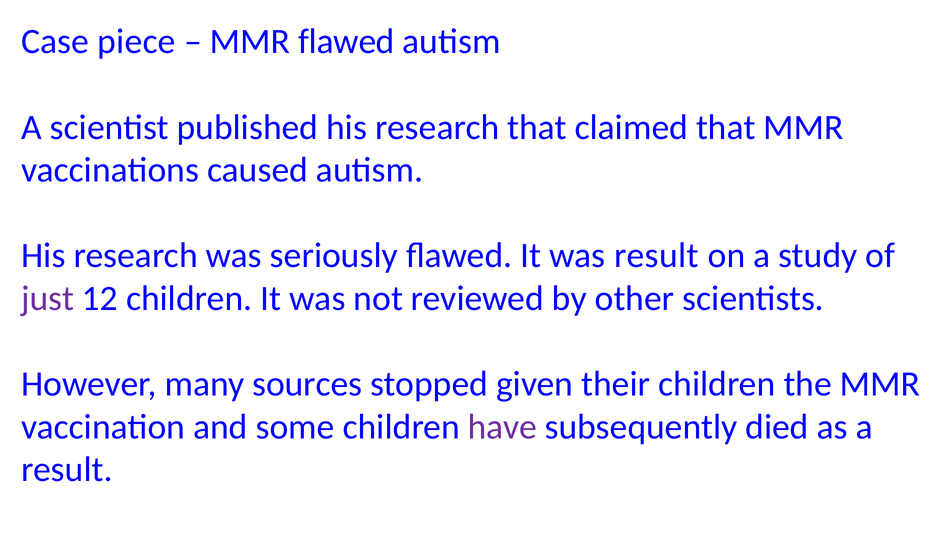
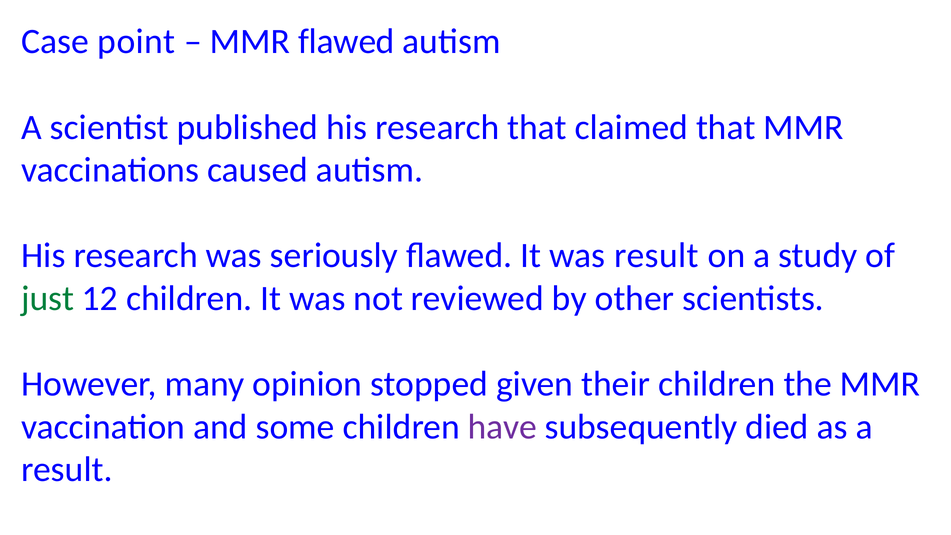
piece: piece -> point (136, 42)
just colour: purple -> green (48, 298)
sources: sources -> opinion (307, 384)
